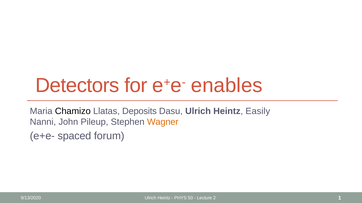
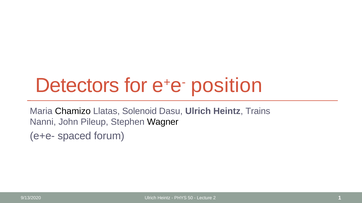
enables: enables -> position (227, 86)
Deposits: Deposits -> Solenoid (139, 112)
Easily: Easily -> Trains (258, 112)
Wagner colour: orange -> black (163, 122)
